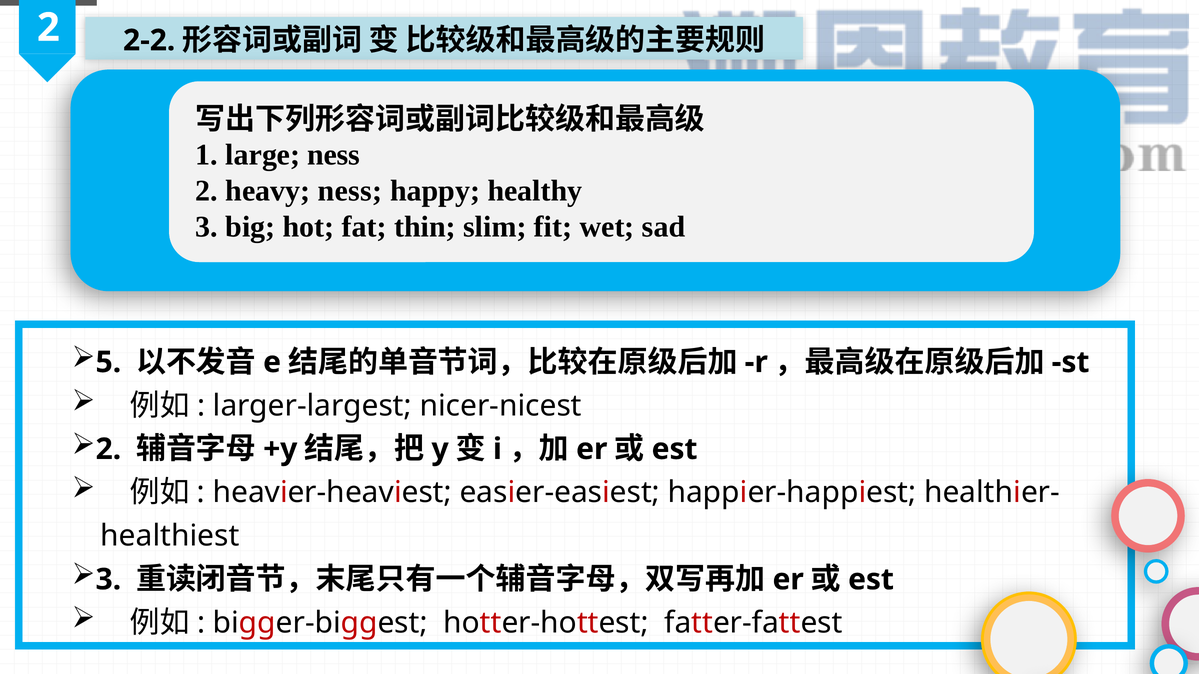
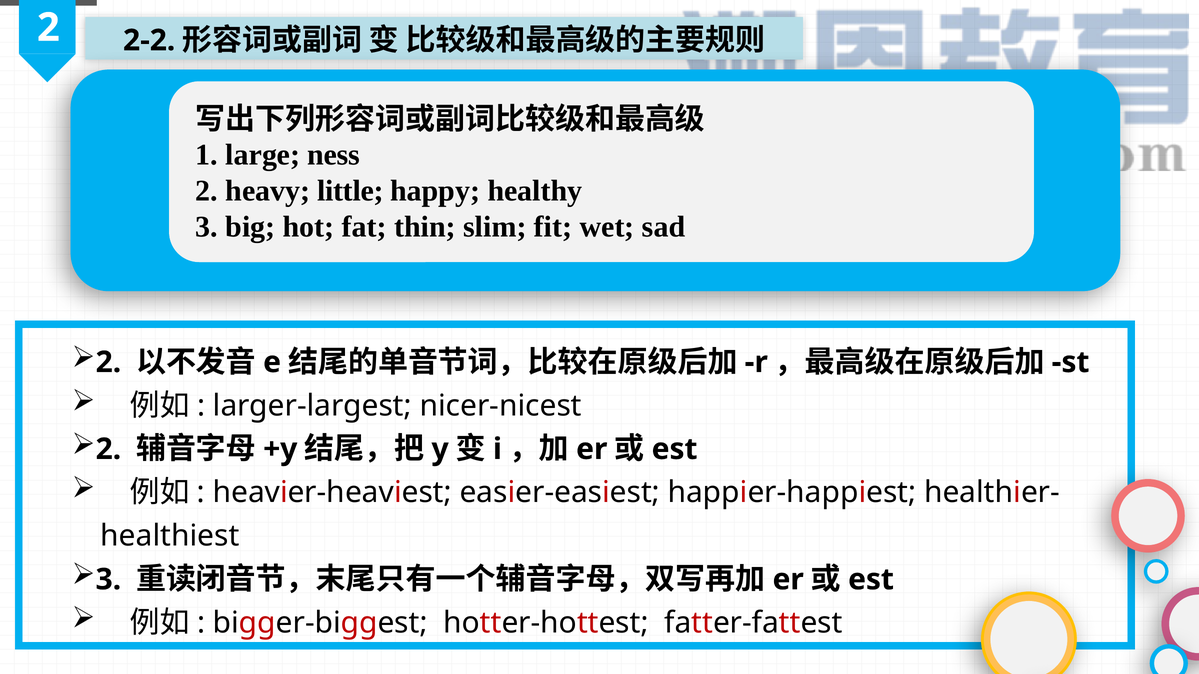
heavy ness: ness -> little (350, 191)
5: 5 -> 2 (108, 362)
